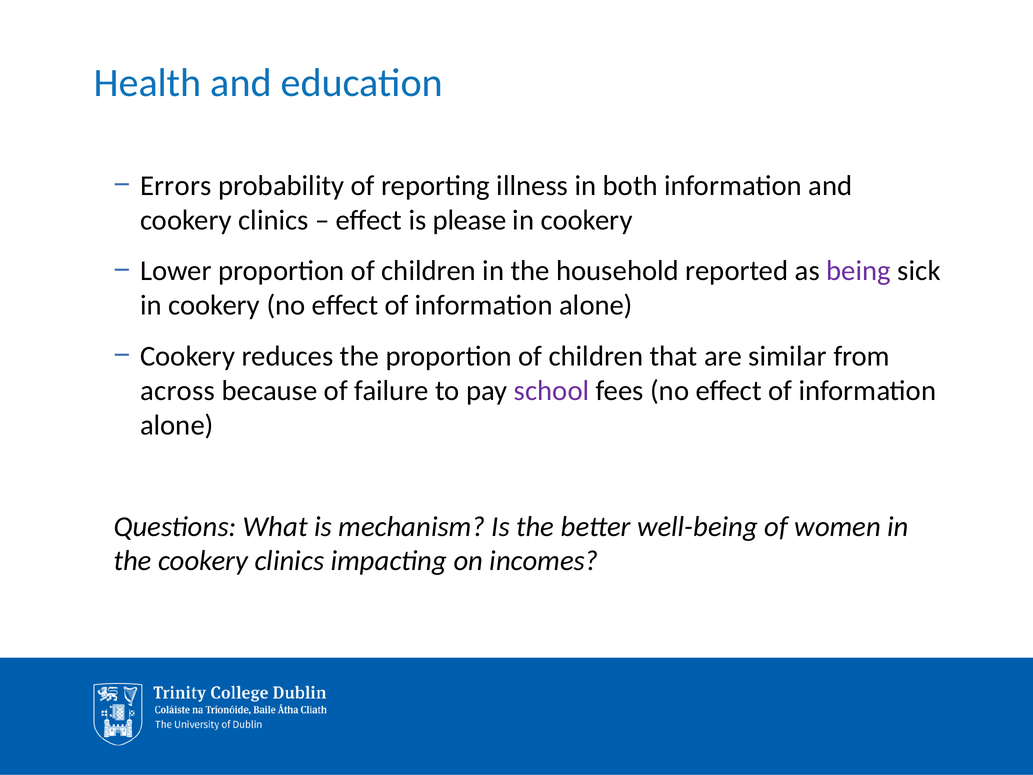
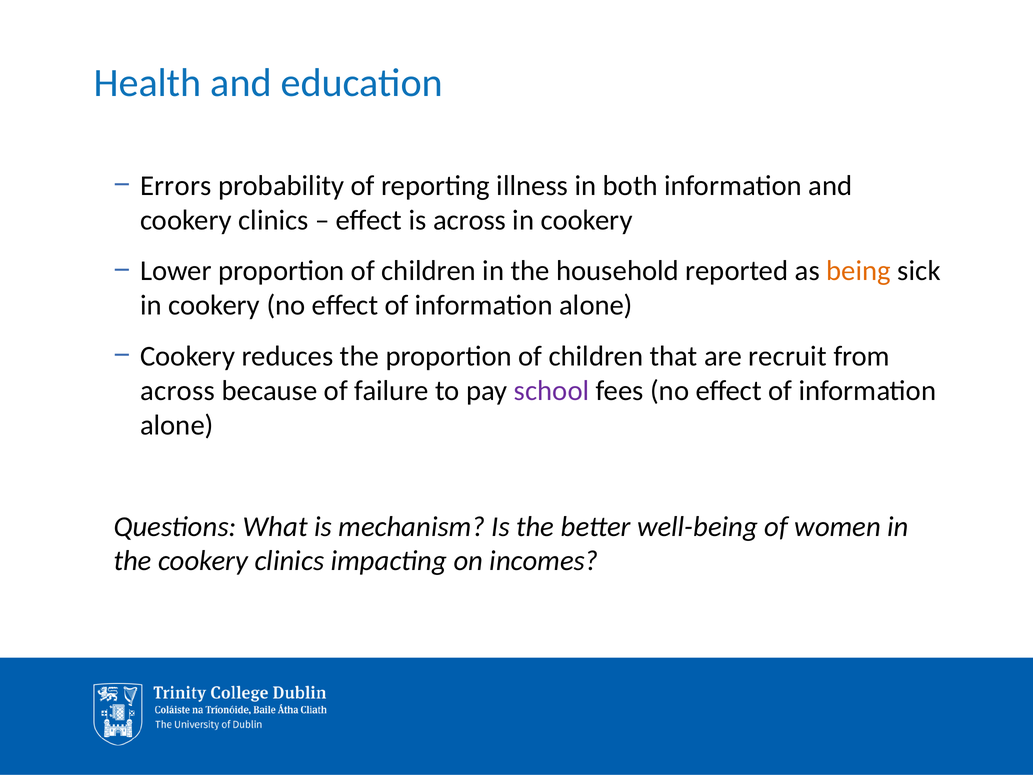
is please: please -> across (470, 220)
being colour: purple -> orange (859, 271)
similar: similar -> recruit (788, 356)
